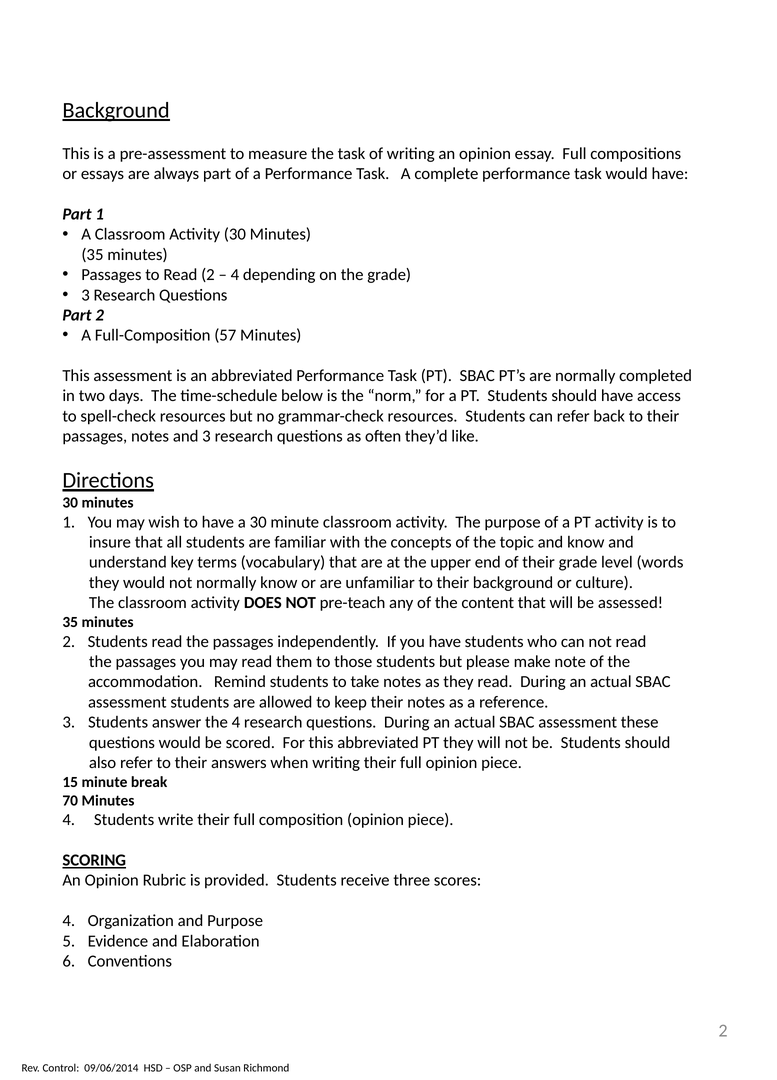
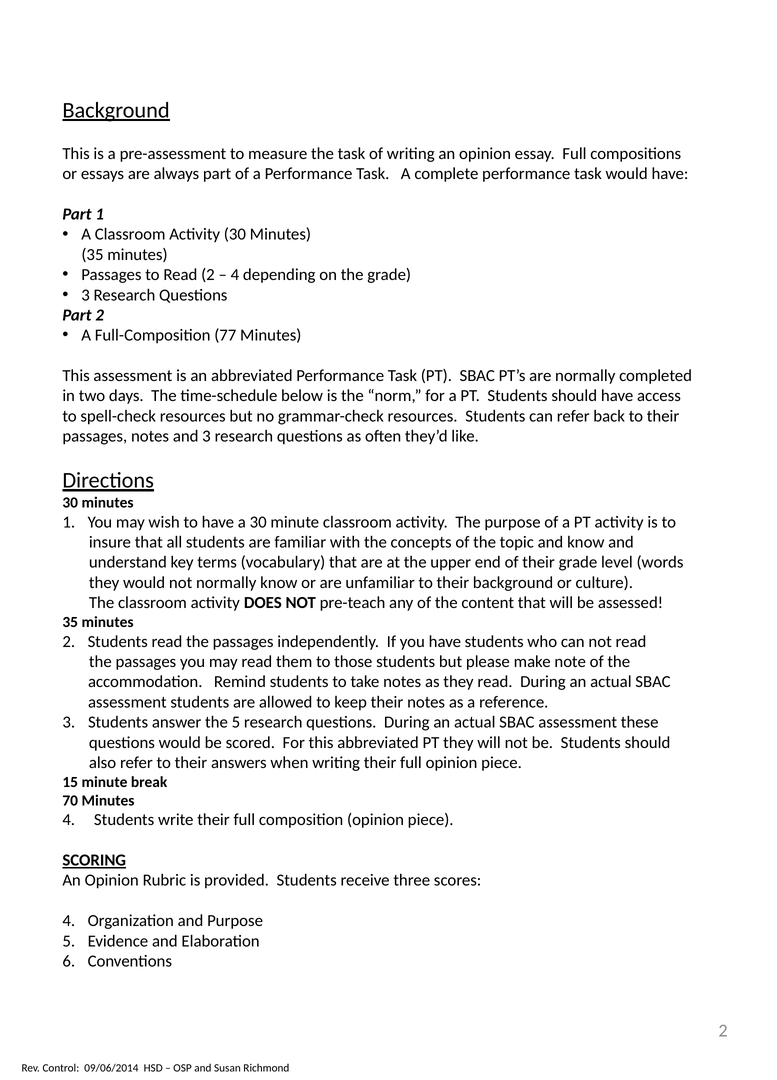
57: 57 -> 77 (225, 335)
the 4: 4 -> 5 (236, 722)
